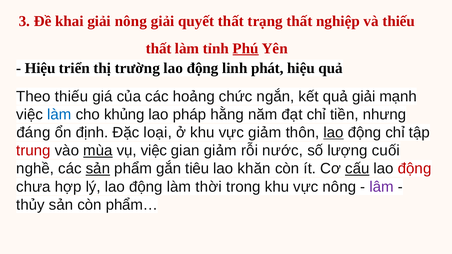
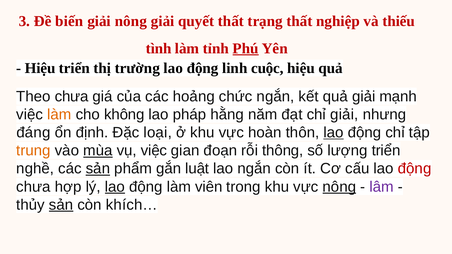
khai: khai -> biến (69, 21)
thất: thất -> tình (159, 48)
phát: phát -> cuộc (267, 68)
Theo thiếu: thiếu -> chưa (72, 96)
làm colour: blue -> orange (59, 115)
khủng: khủng -> không (124, 115)
chỉ tiền: tiền -> giải (344, 115)
vực giảm: giảm -> hoàn (265, 133)
trung colour: red -> orange (33, 151)
gian giảm: giảm -> đoạn (220, 151)
nước: nước -> thông (283, 151)
lượng cuối: cuối -> triển (386, 151)
tiêu: tiêu -> luật (197, 169)
lao khăn: khăn -> ngắn (254, 169)
cấu underline: present -> none (357, 169)
lao underline: none -> present (115, 187)
thời: thời -> viên (209, 187)
nông underline: none -> present (339, 187)
sản underline: none -> present (61, 205)
phẩm…: phẩm… -> khích… (132, 205)
